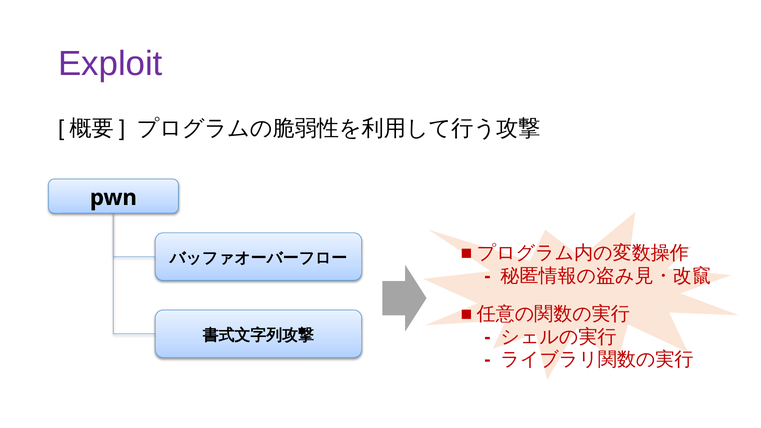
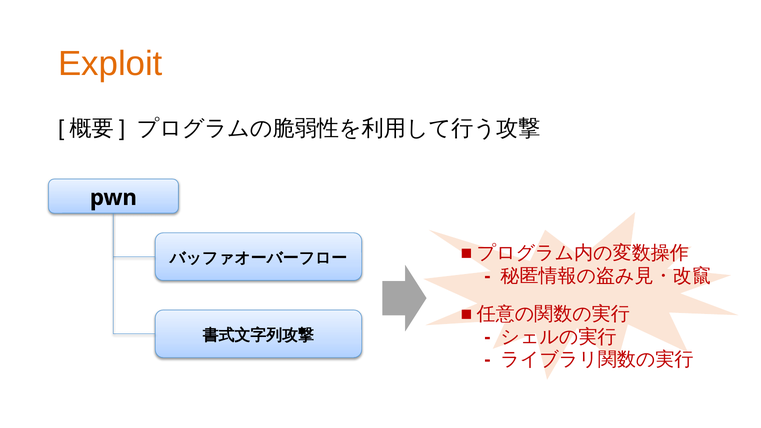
Exploit colour: purple -> orange (110, 64)
